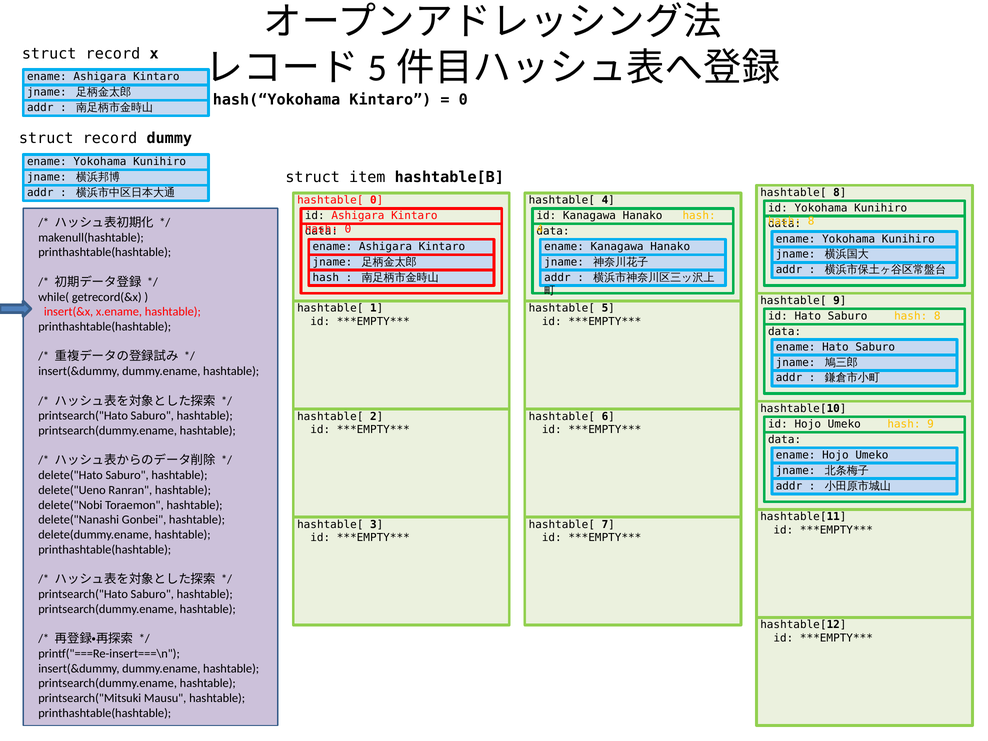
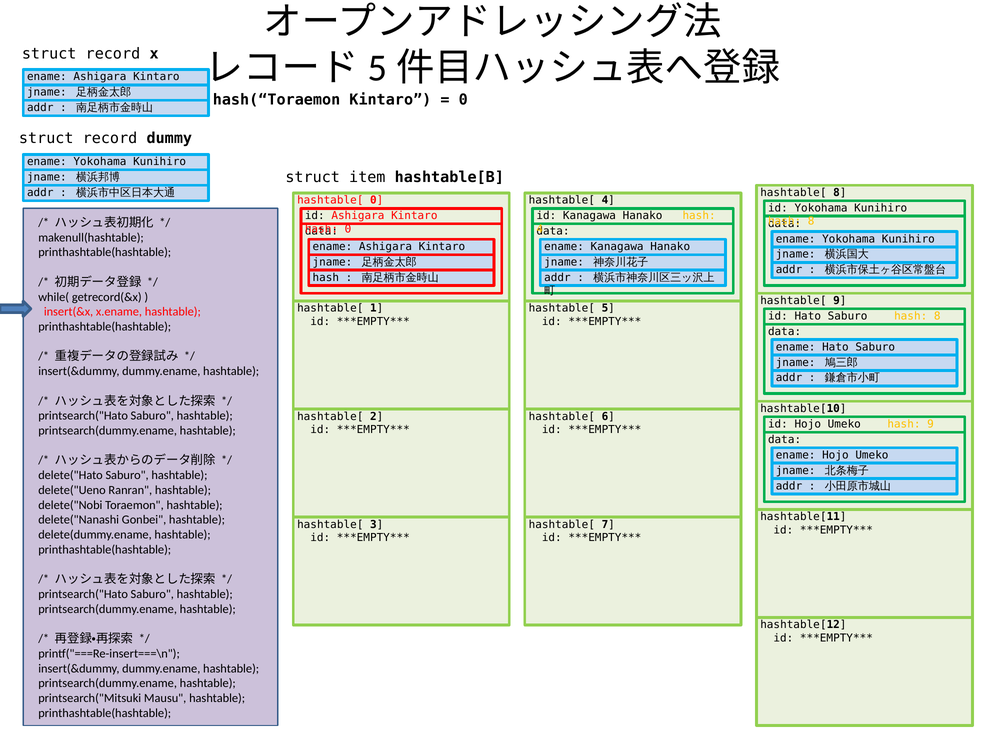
hash(“Yokohama: hash(“Yokohama -> hash(“Toraemon (277, 100)
